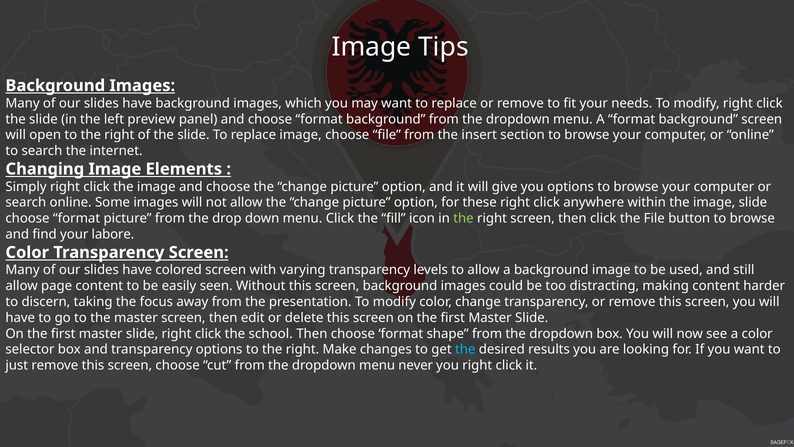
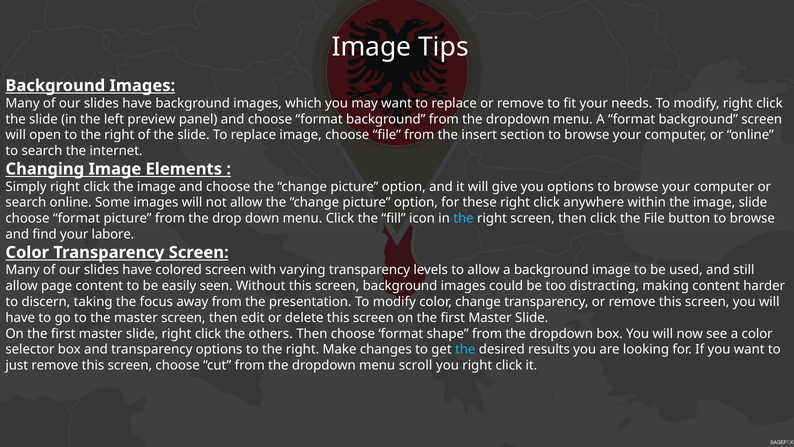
the colour: light green -> light blue (463, 218)
school: school -> others (271, 333)
never: never -> scroll (416, 365)
